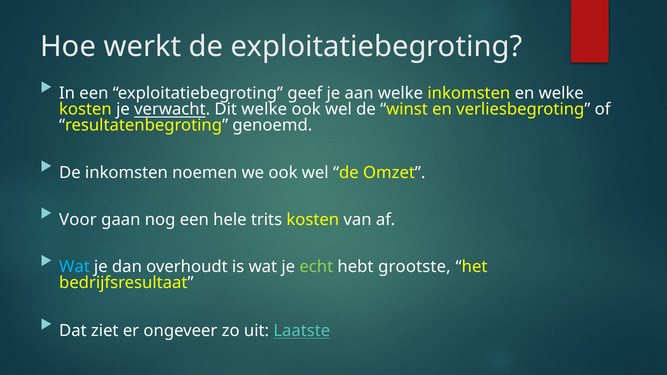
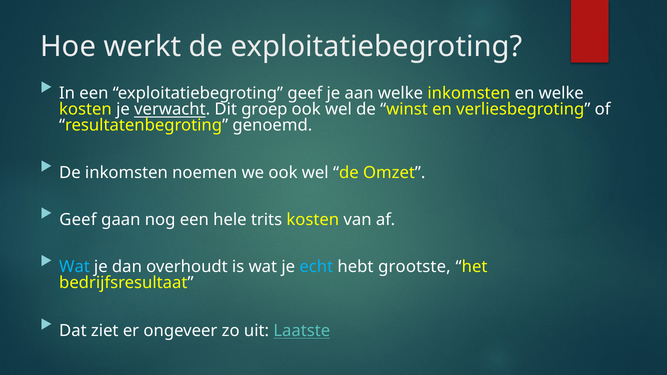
Dit welke: welke -> groep (264, 110)
Voor: Voor -> Geef (78, 220)
echt colour: light green -> light blue (316, 267)
